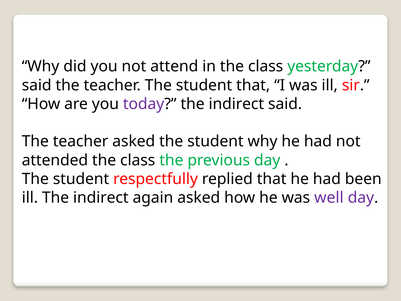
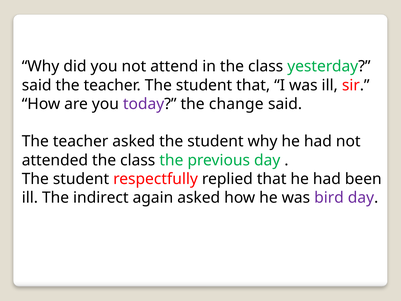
today the indirect: indirect -> change (236, 104)
well: well -> bird (329, 197)
